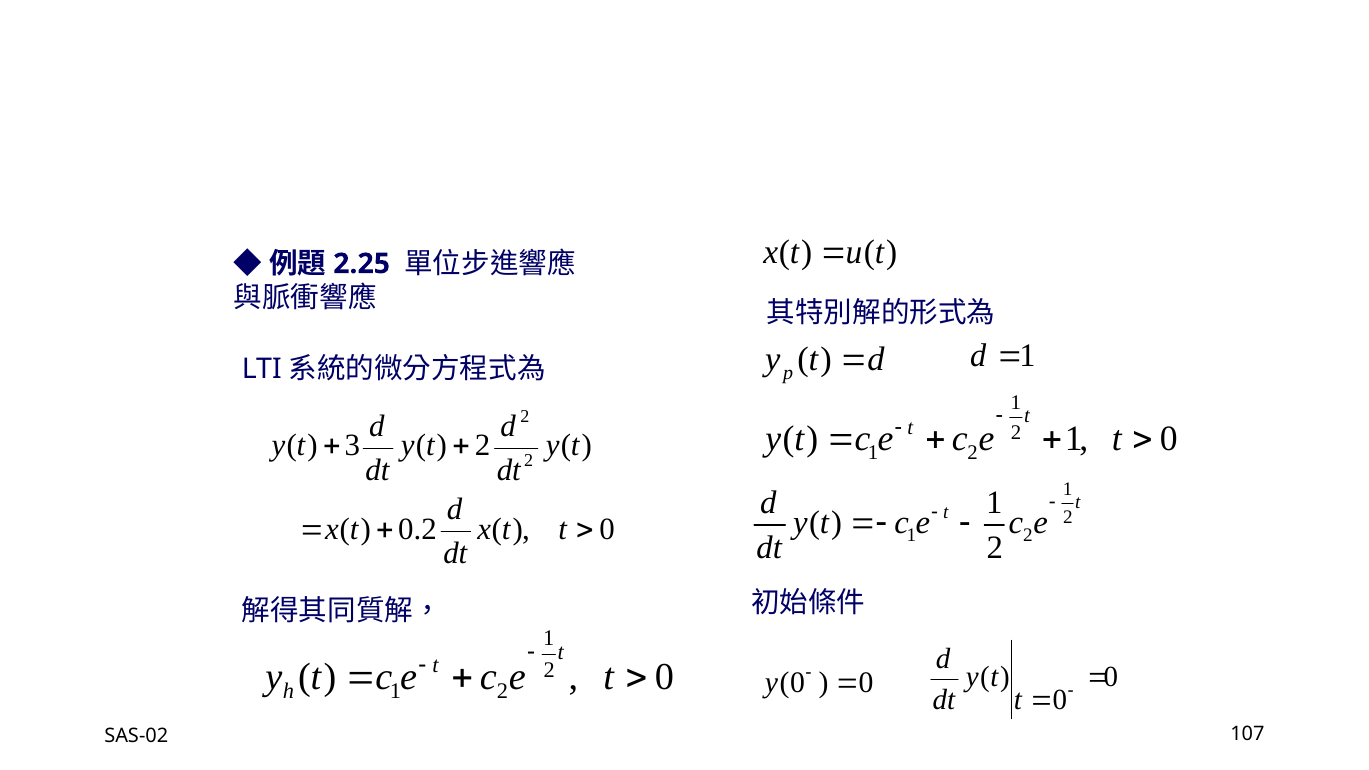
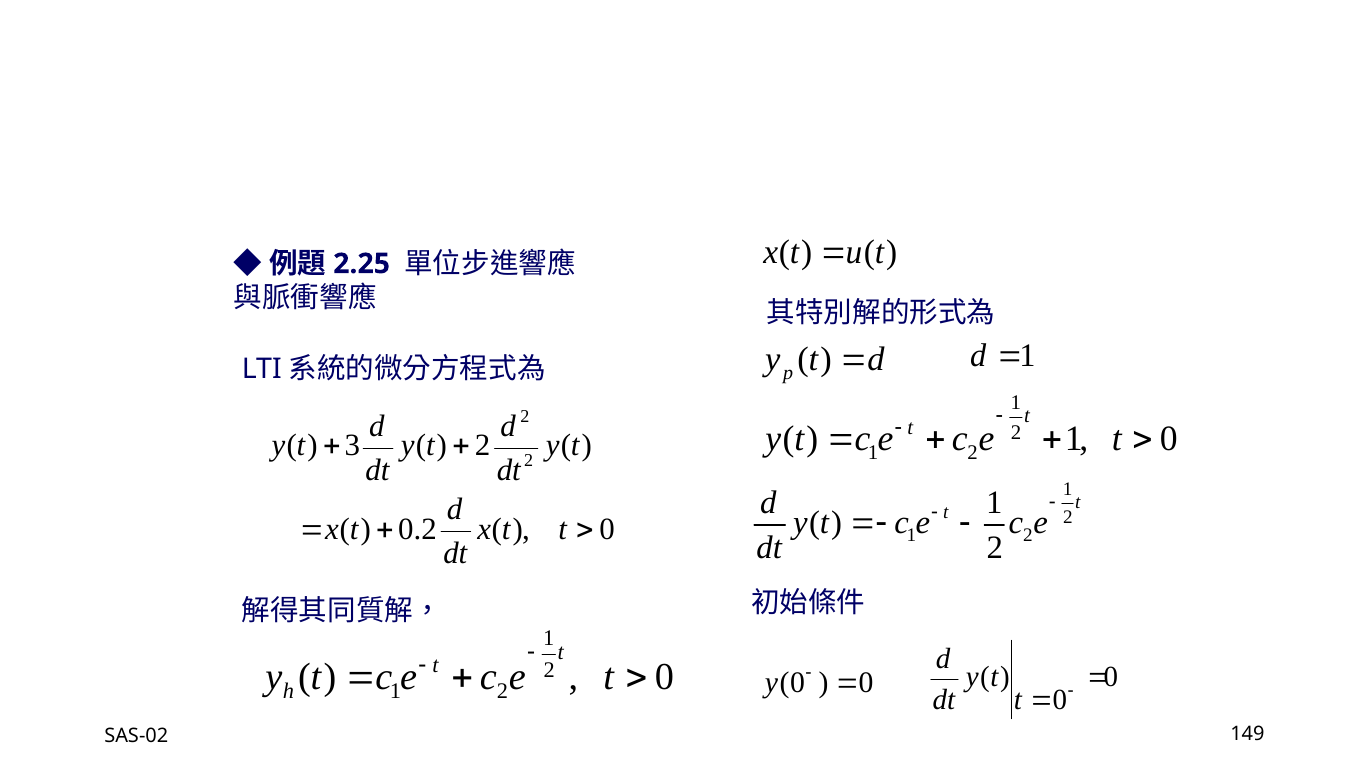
107: 107 -> 149 (1247, 734)
